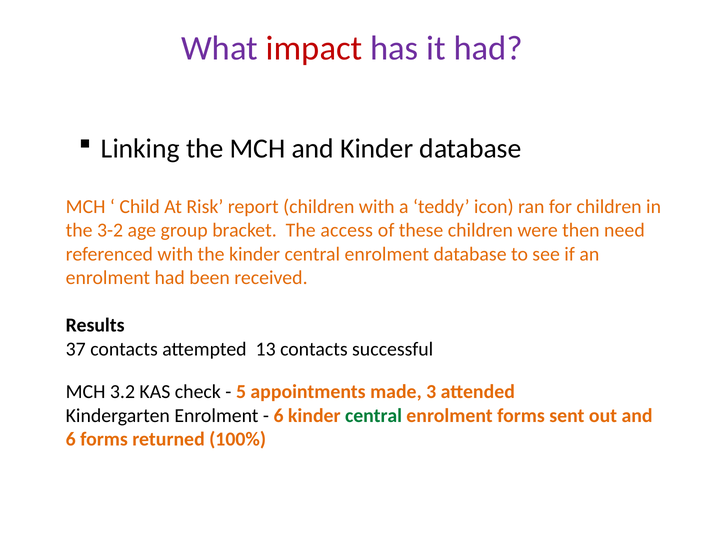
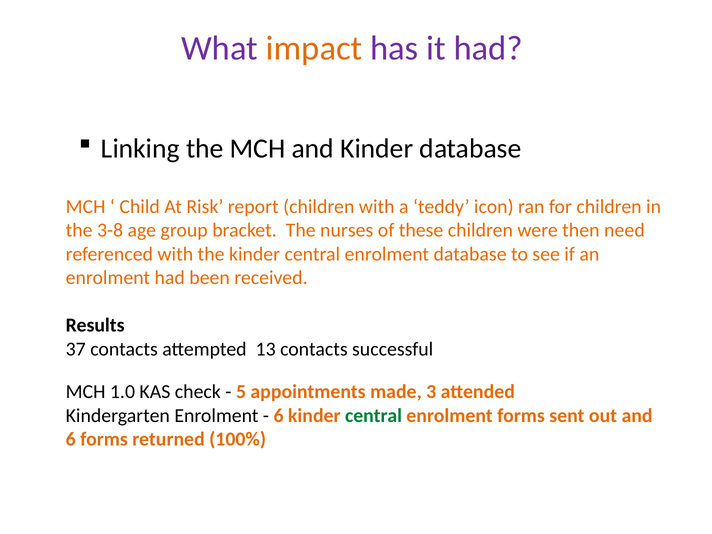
impact colour: red -> orange (314, 48)
3-2: 3-2 -> 3-8 (110, 230)
access: access -> nurses (347, 230)
3.2: 3.2 -> 1.0 (122, 392)
